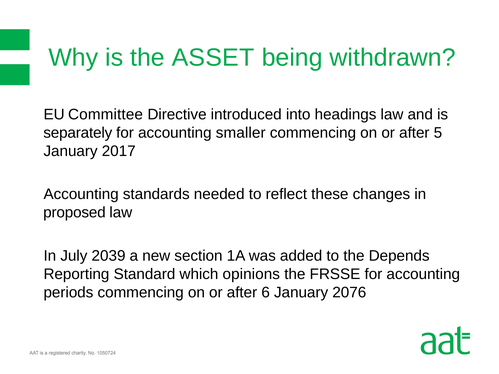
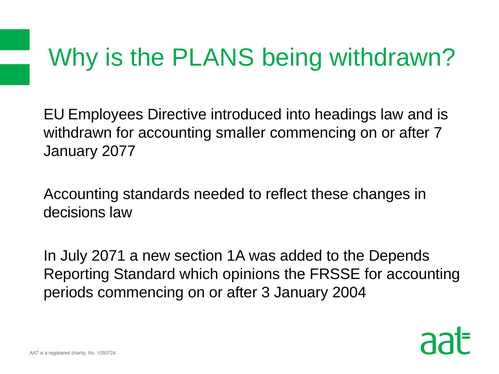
ASSET: ASSET -> PLANS (213, 58)
Committee: Committee -> Employees (106, 115)
separately: separately -> withdrawn (78, 133)
5: 5 -> 7 (438, 133)
2017: 2017 -> 2077 (119, 151)
proposed: proposed -> decisions (74, 213)
2039: 2039 -> 2071 (109, 256)
6: 6 -> 3 (266, 293)
2076: 2076 -> 2004 (349, 293)
